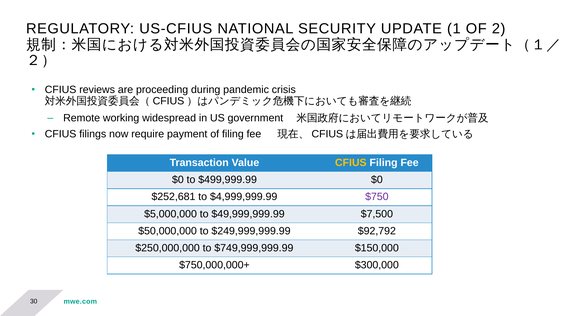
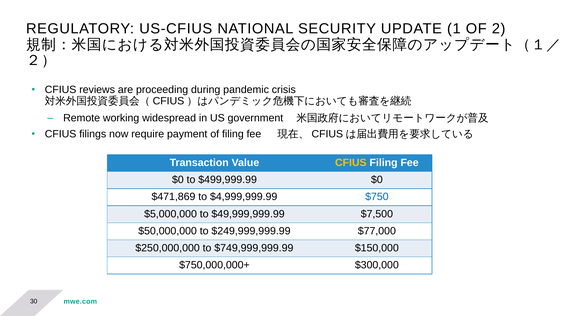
$252,681: $252,681 -> $471,869 (173, 197)
$750 colour: purple -> blue (377, 197)
$92,792: $92,792 -> $77,000 (377, 231)
